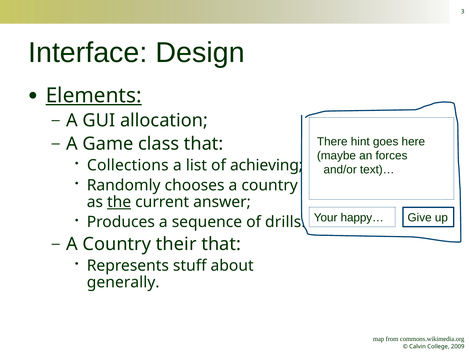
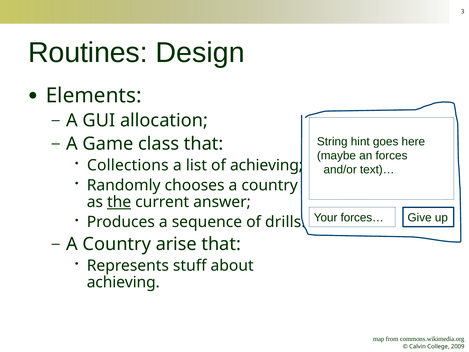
Interface: Interface -> Routines (88, 53)
Elements underline: present -> none (94, 96)
There: There -> String (332, 142)
happy…: happy… -> forces… (362, 217)
their: their -> arise (176, 244)
generally: generally -> achieving (123, 282)
